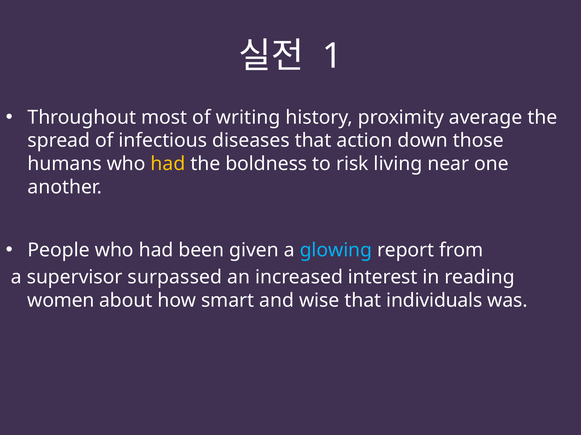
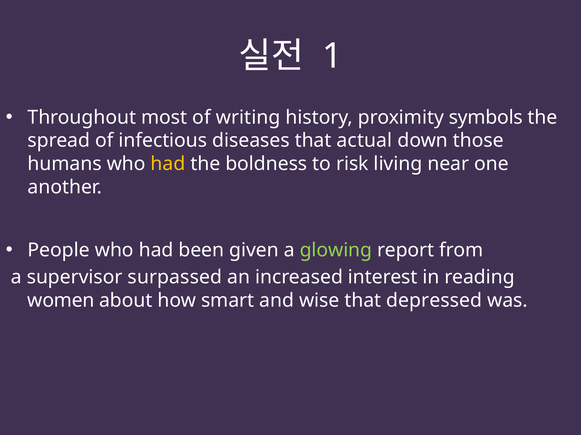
average: average -> symbols (486, 118)
action: action -> actual (364, 141)
glowing colour: light blue -> light green (336, 251)
individuals: individuals -> depressed (434, 301)
